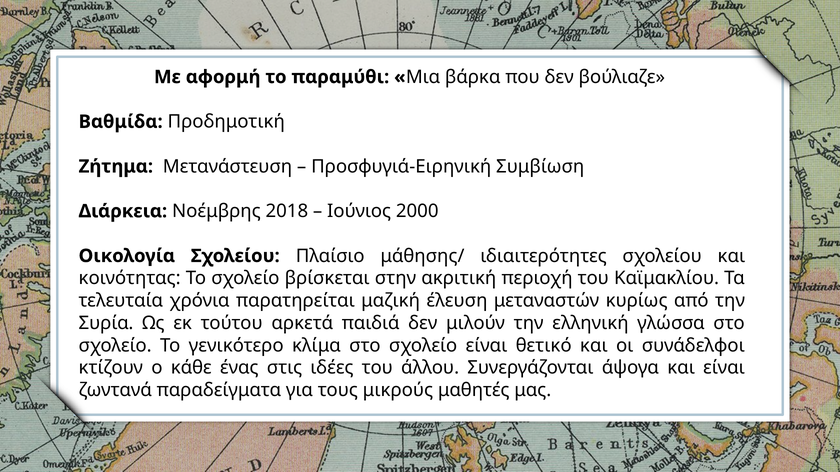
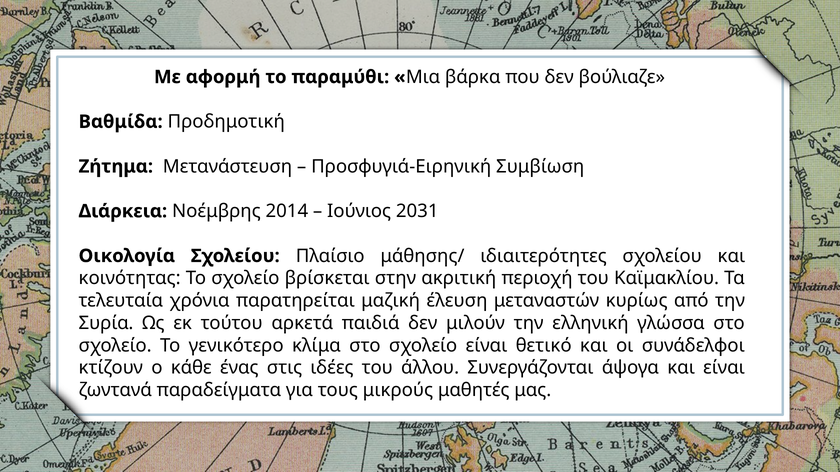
2018: 2018 -> 2014 (287, 211)
2000: 2000 -> 2031 (417, 211)
